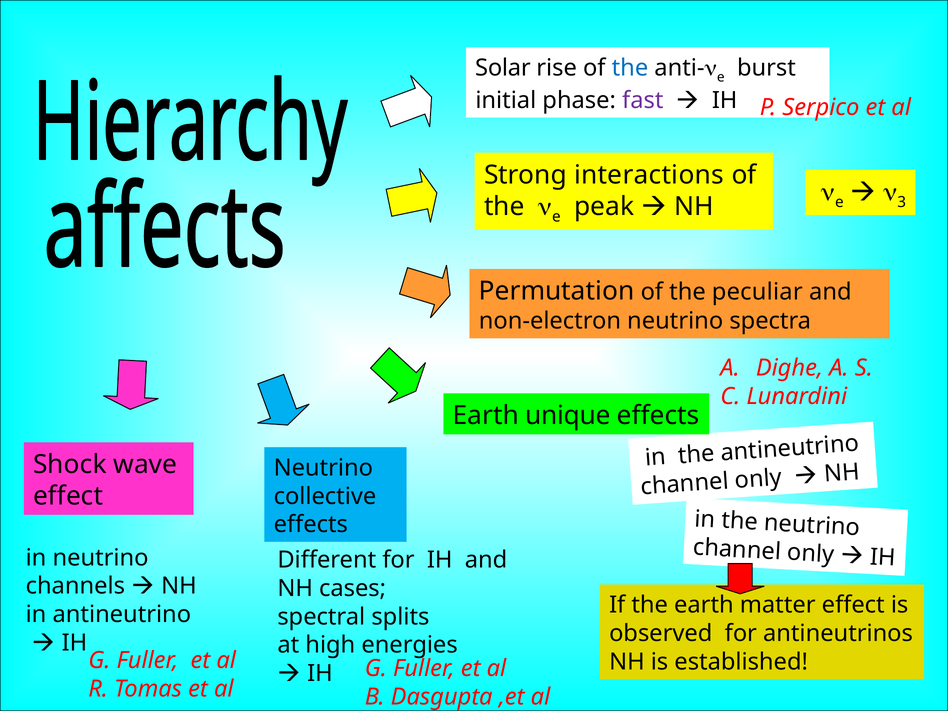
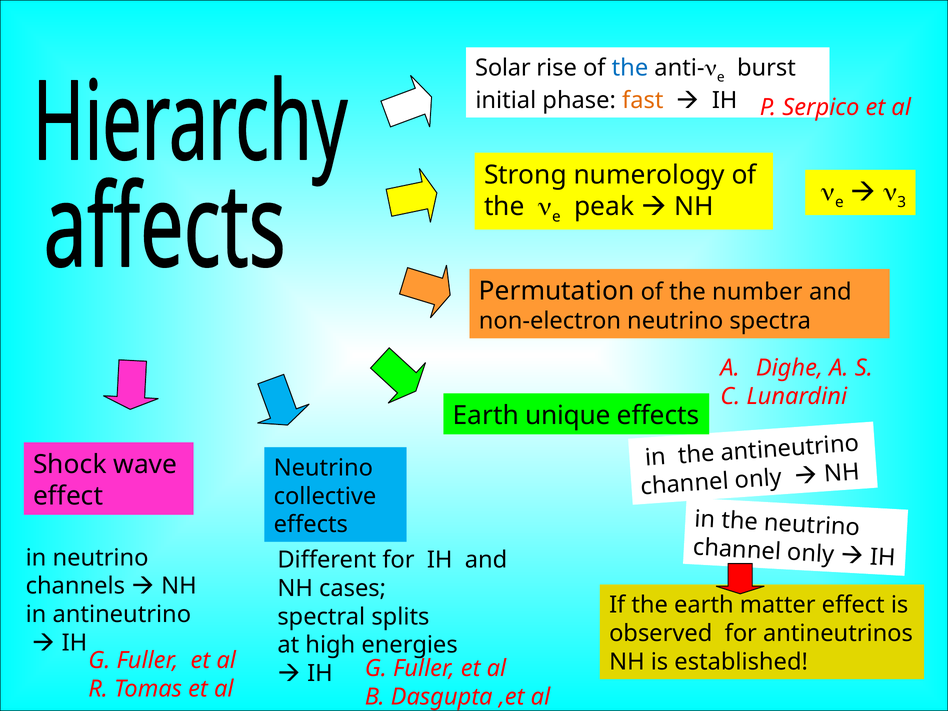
fast colour: purple -> orange (643, 100)
interactions: interactions -> numerology (649, 175)
peculiar: peculiar -> number (757, 292)
